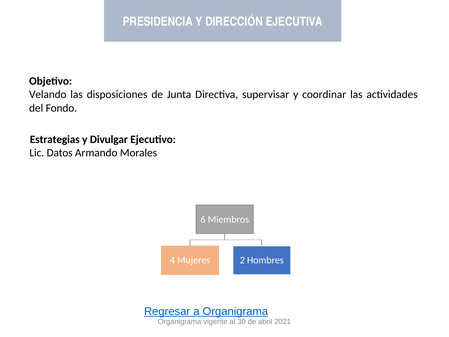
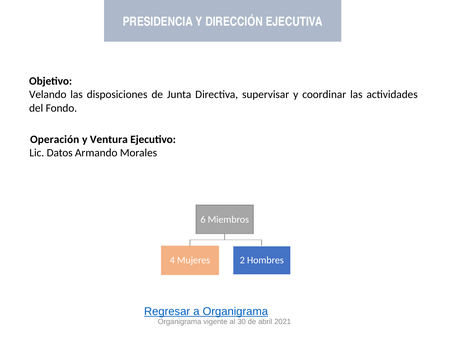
Estrategias: Estrategias -> Operación (55, 139)
Divulgar: Divulgar -> Ventura (109, 139)
